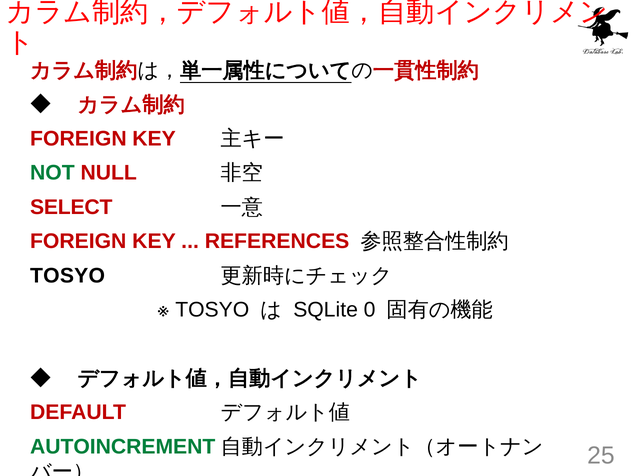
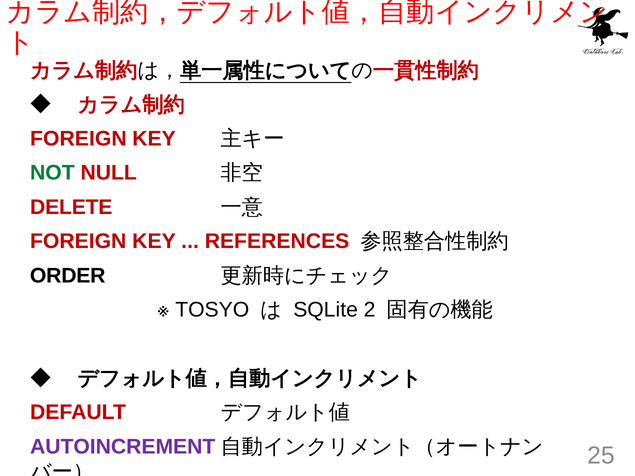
SELECT: SELECT -> DELETE (71, 207)
TOSYO: TOSYO -> ORDER (68, 276)
0: 0 -> 2 (370, 310)
AUTOINCREMENT colour: green -> purple (123, 447)
